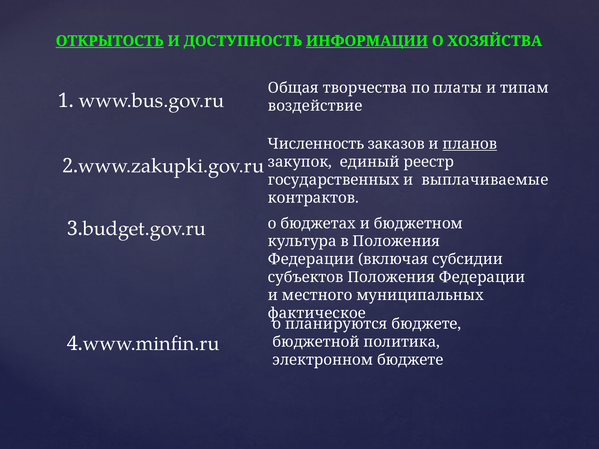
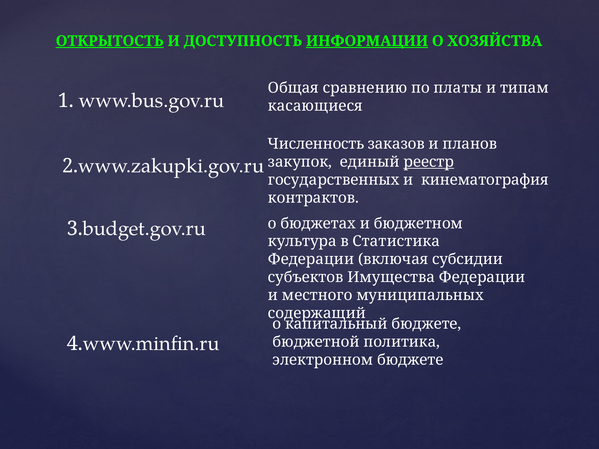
творчества: творчества -> сравнению (365, 88)
воздействие: воздействие -> касающиеся (315, 106)
планов underline: present -> none (470, 144)
реестр underline: none -> present (429, 162)
выплачиваемые: выплачиваемые -> кинематография (485, 180)
в Положения: Положения -> Статистика (396, 242)
субъектов Положения: Положения -> Имущества (391, 277)
фактическое: фактическое -> содержащий (317, 313)
планируются: планируются -> капитальный (336, 324)
